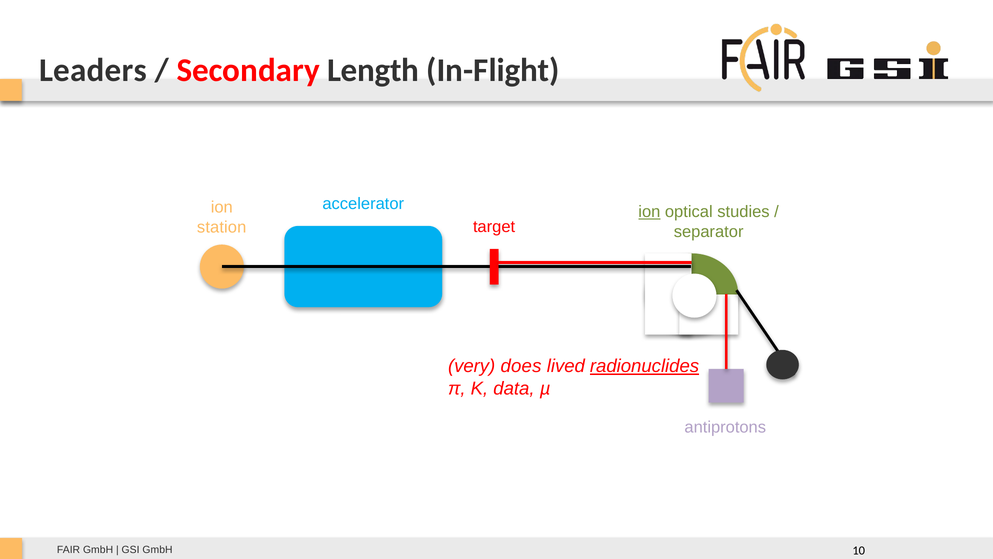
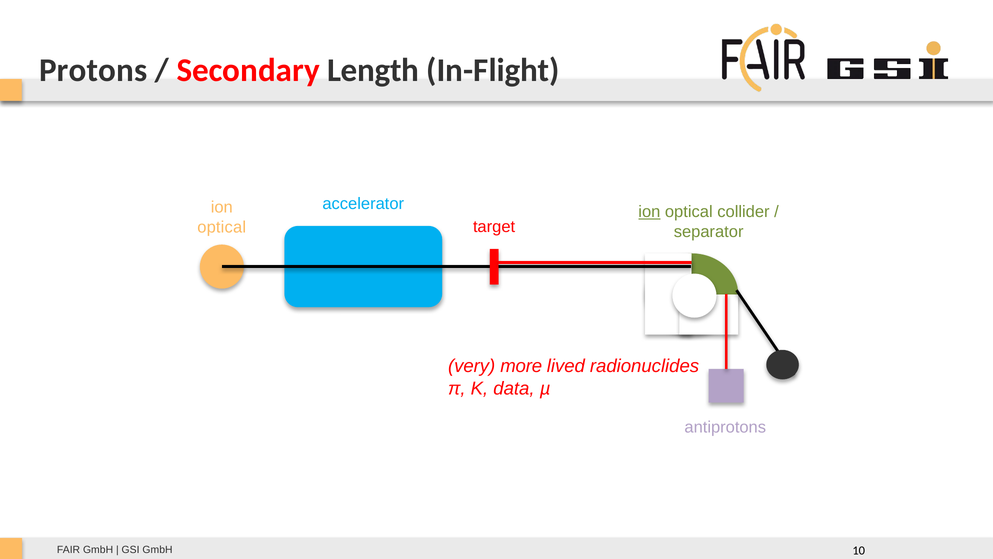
Leaders: Leaders -> Protons (93, 70)
studies: studies -> collider (743, 212)
station: station -> optical (222, 227)
does: does -> more (521, 366)
radionuclides underline: present -> none (645, 366)
